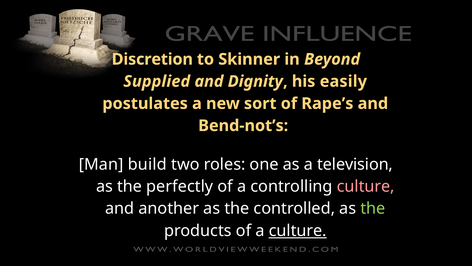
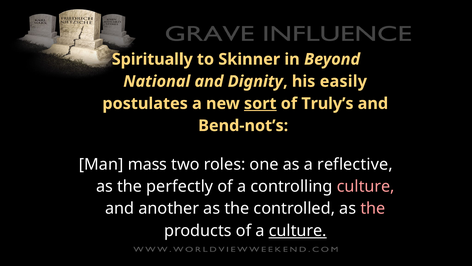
Discretion: Discretion -> Spiritually (152, 59)
Supplied: Supplied -> National (157, 81)
sort underline: none -> present (260, 103)
Rape’s: Rape’s -> Truly’s (327, 103)
build: build -> mass (147, 164)
television: television -> reflective (355, 164)
the colour: light green -> pink (373, 208)
